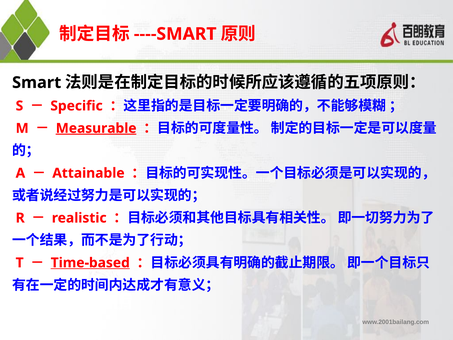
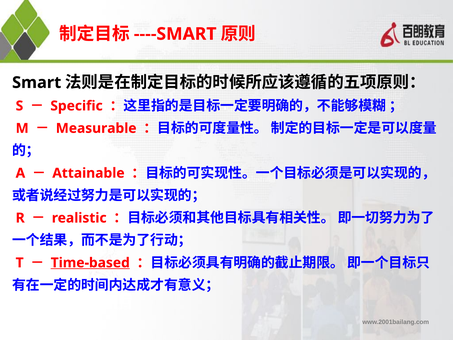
Measurable underline: present -> none (96, 128)
